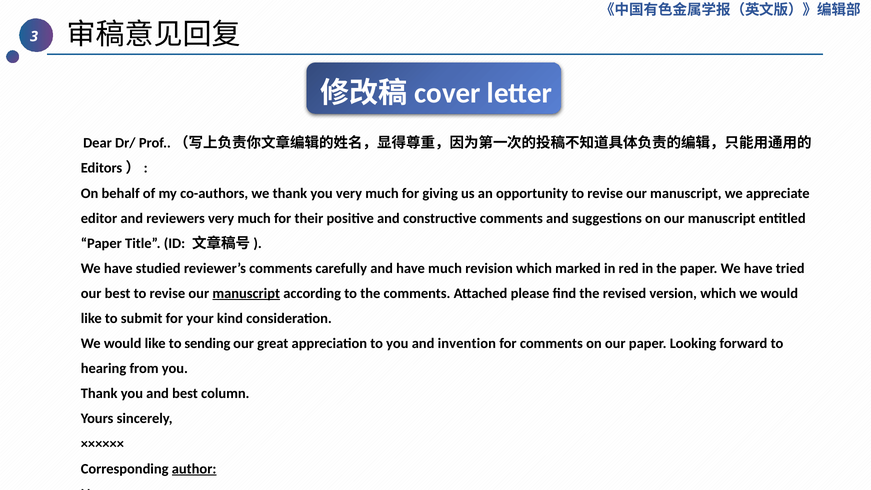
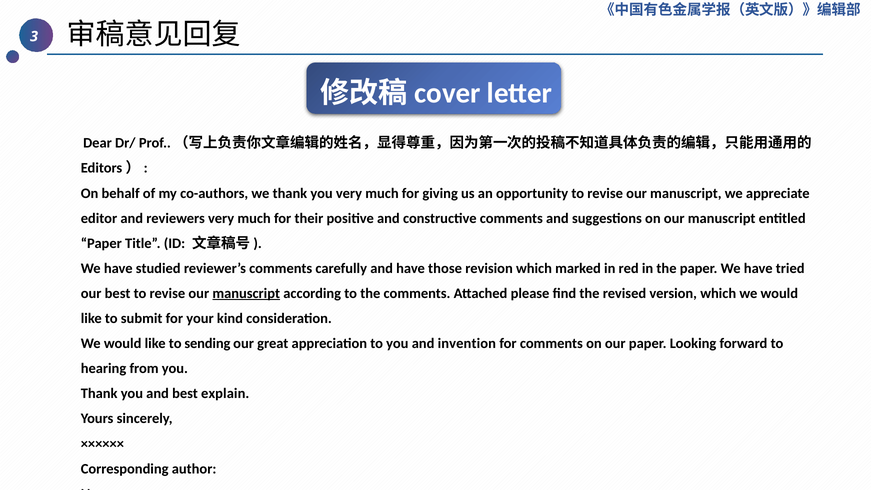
have much: much -> those (445, 268)
column: column -> explain (225, 394)
author underline: present -> none (194, 469)
